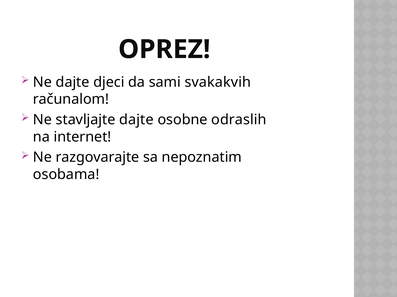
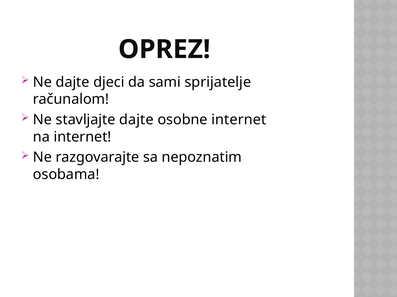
svakakvih: svakakvih -> sprijatelje (218, 82)
osobne odraslih: odraslih -> internet (239, 120)
